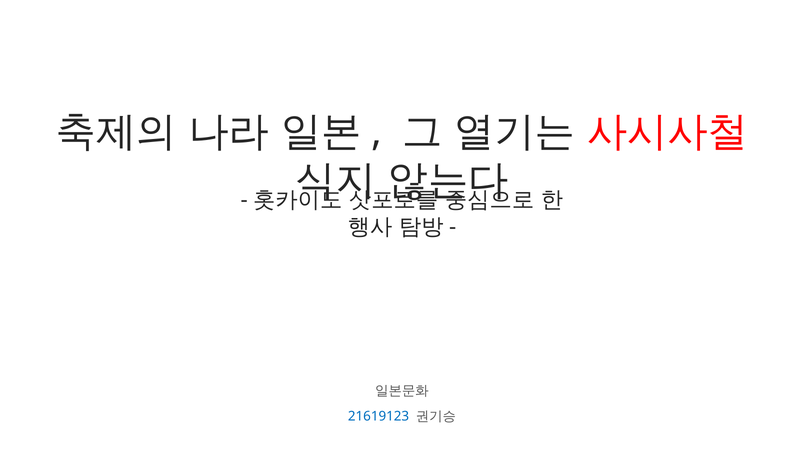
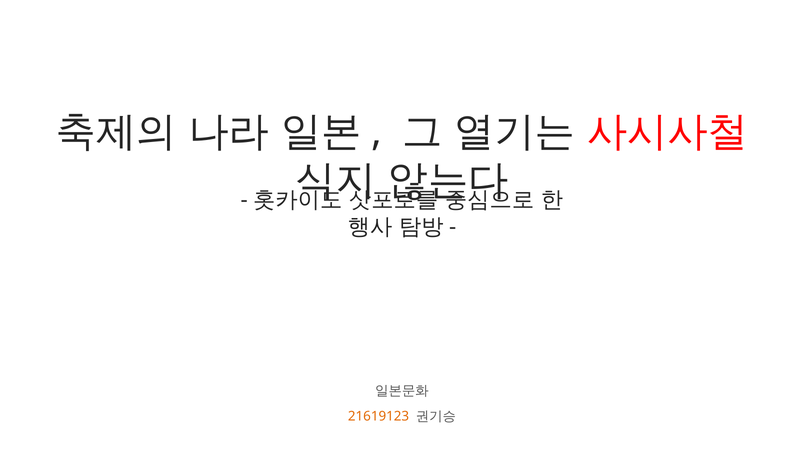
21619123 colour: blue -> orange (379, 416)
